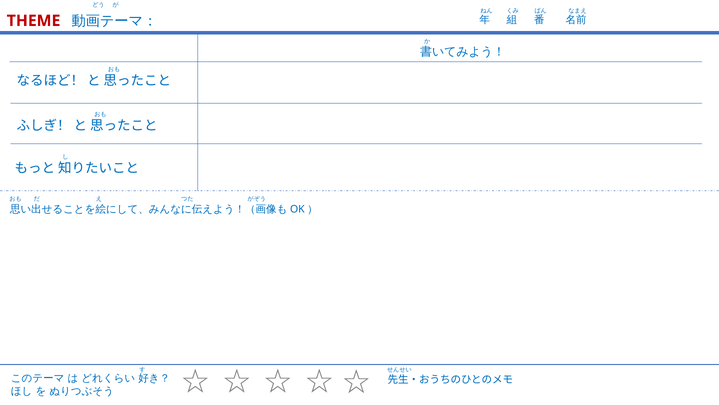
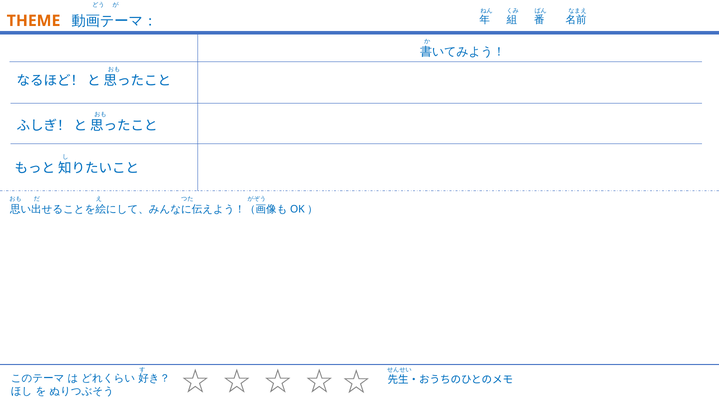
THEME colour: red -> orange (34, 21)
